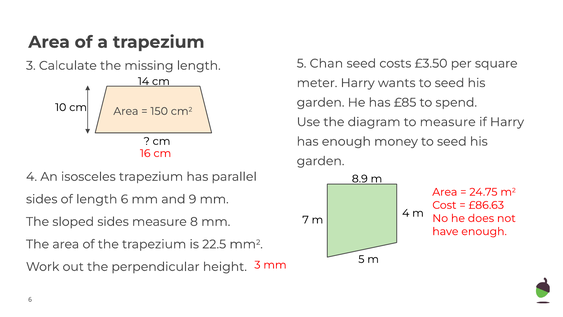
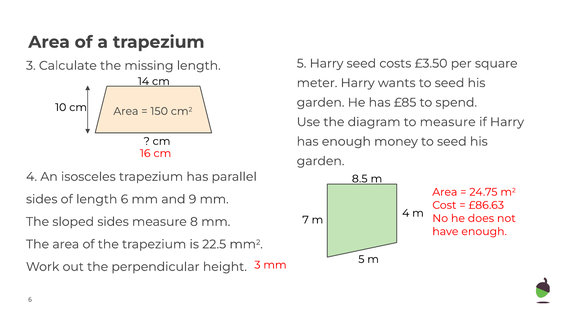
5 Chan: Chan -> Harry (327, 63)
8.9: 8.9 -> 8.5 (360, 179)
